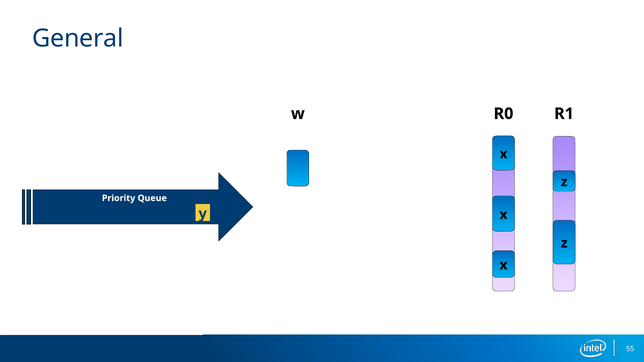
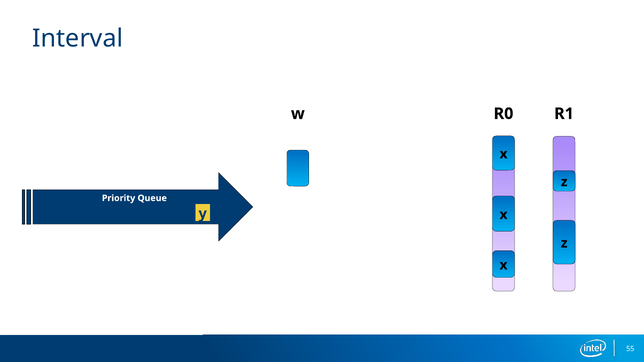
General: General -> Interval (78, 38)
